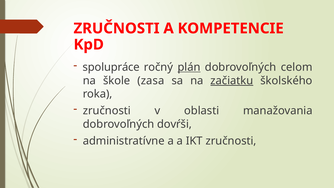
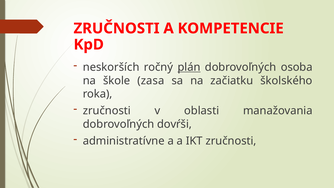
spolupráce: spolupráce -> neskorších (111, 67)
celom: celom -> osoba (297, 67)
začiatku underline: present -> none (232, 81)
